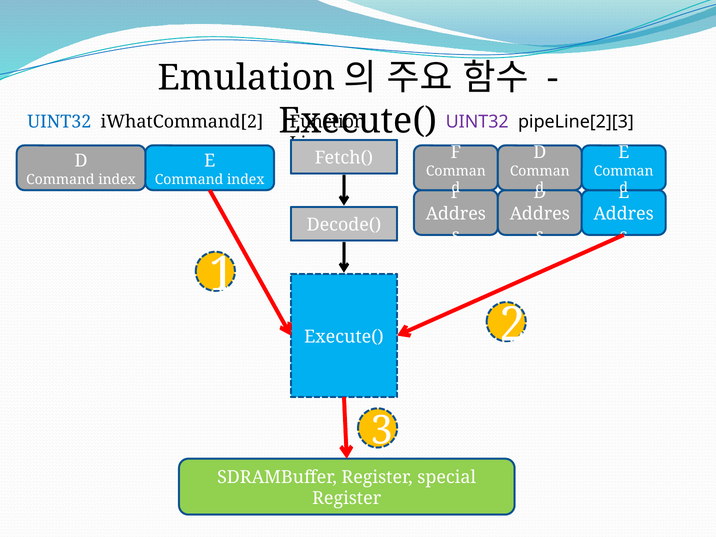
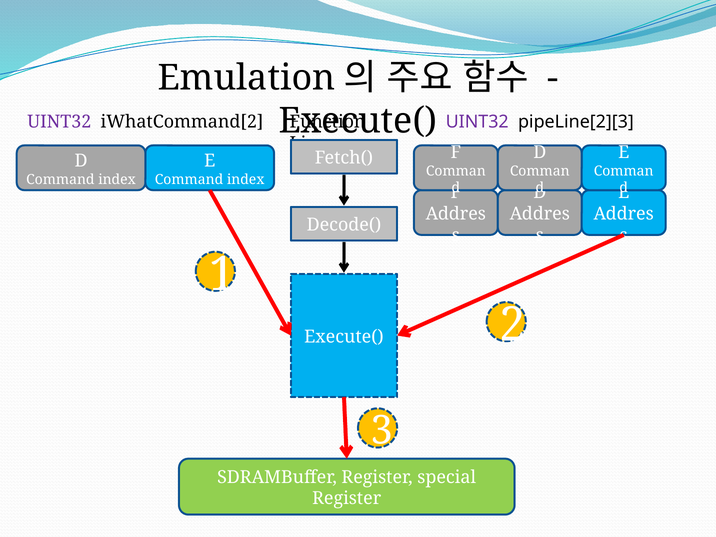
UINT32 colour: blue -> purple (59, 122)
